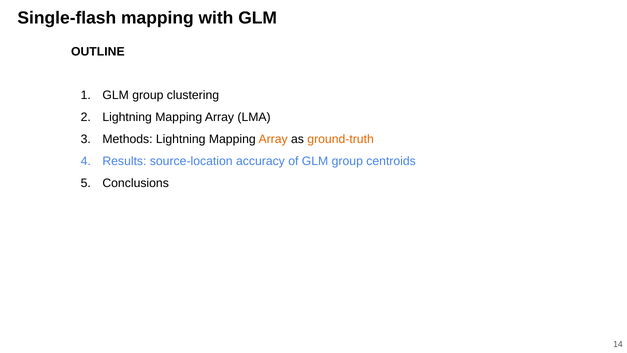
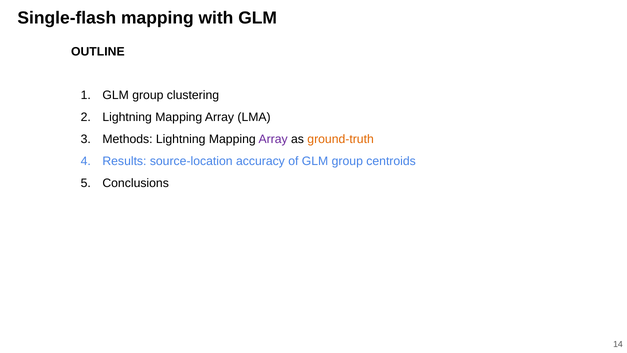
Array colour: orange -> purple (273, 139)
